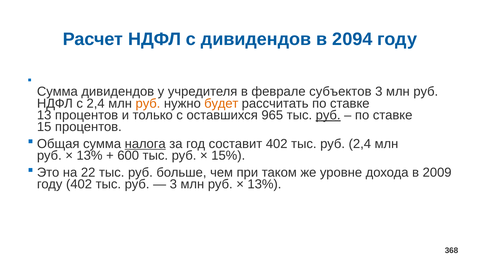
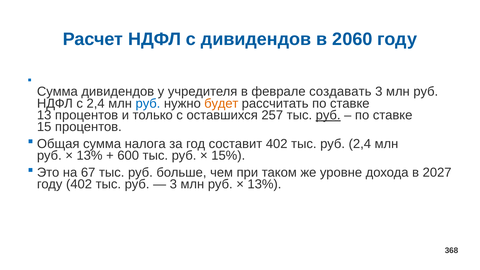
2094: 2094 -> 2060 (352, 39)
субъектов: субъектов -> создавать (340, 92)
руб colour: orange -> blue (148, 103)
965: 965 -> 257 (272, 115)
налога underline: present -> none (145, 144)
22: 22 -> 67 (88, 172)
2009: 2009 -> 2027 (437, 172)
